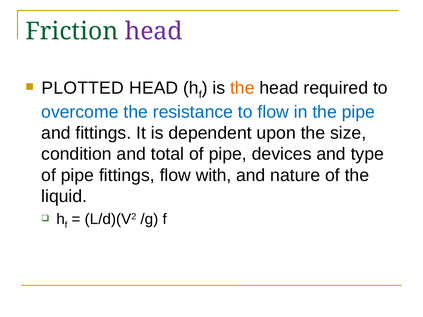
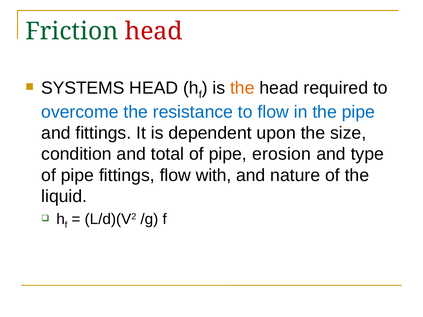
head colour: purple -> red (154, 32)
PLOTTED: PLOTTED -> SYSTEMS (83, 88)
devices: devices -> erosion (282, 154)
